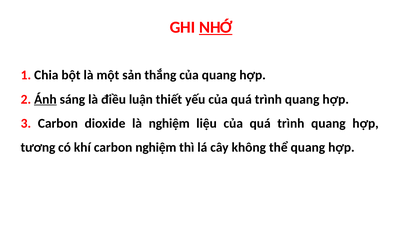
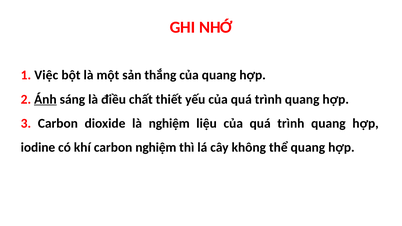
NHỚ underline: present -> none (216, 27)
Chia: Chia -> Việc (46, 75)
luận: luận -> chất (141, 99)
tương: tương -> iodine (38, 148)
